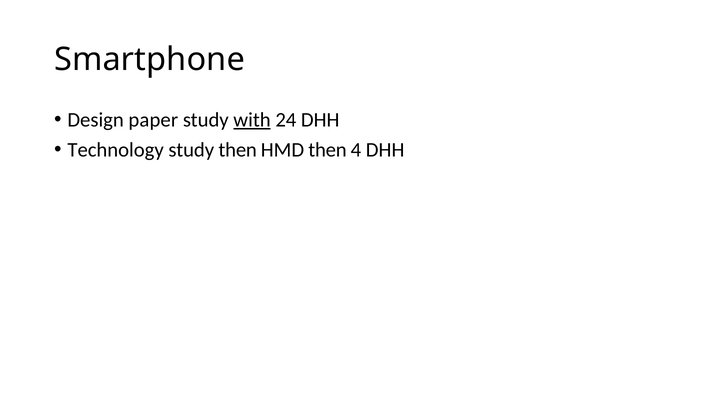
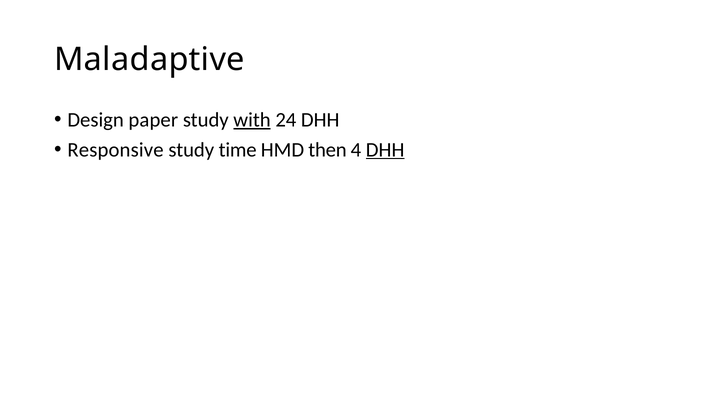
Smartphone: Smartphone -> Maladaptive (149, 60)
Technology: Technology -> Responsive (116, 150)
study then: then -> time (238, 150)
DHH underline: none -> present (385, 150)
